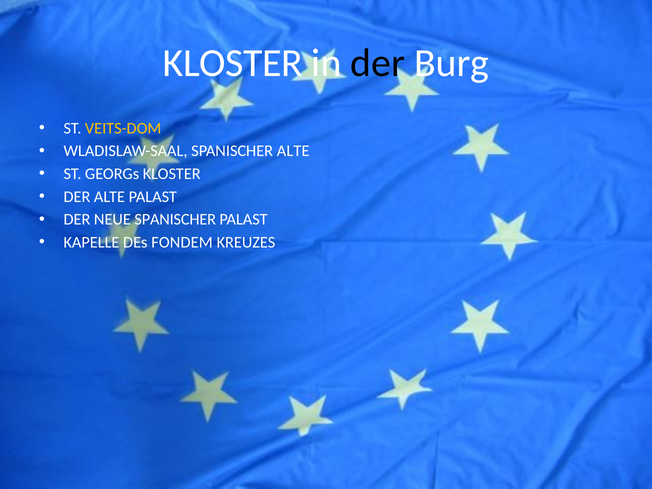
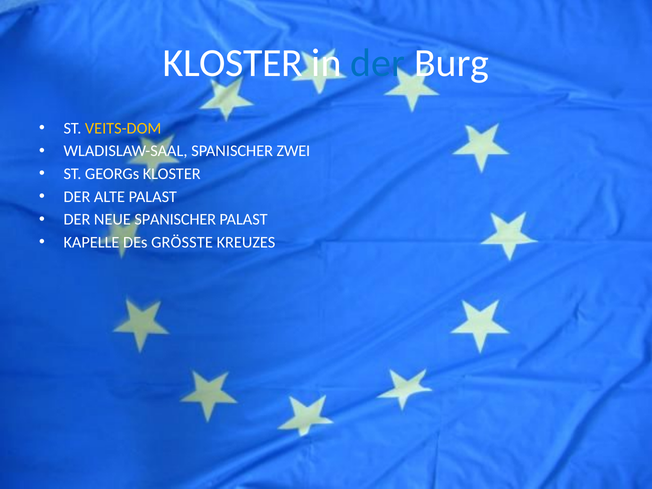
der colour: black -> blue (378, 63)
SPANISCHER ALTE: ALTE -> ZWEI (293, 151)
FONDEM: FONDEM -> GRÖSSTE (182, 242)
